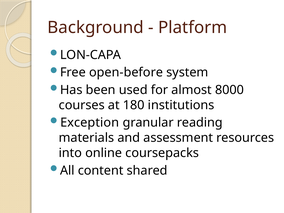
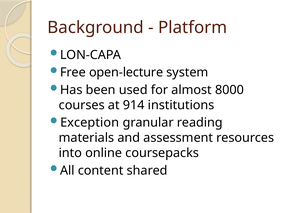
open-before: open-before -> open-lecture (126, 72)
180: 180 -> 914 (134, 105)
